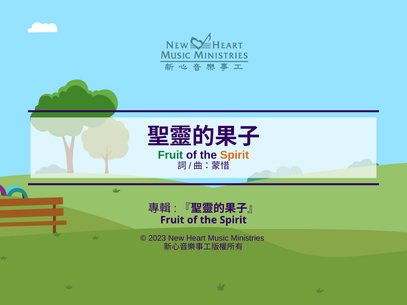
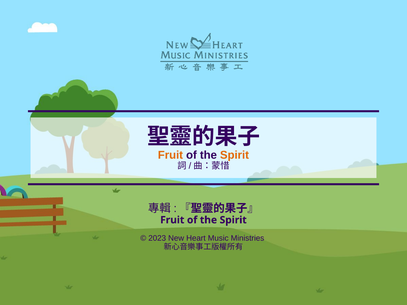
Fruit colour: green -> orange (170, 155)
